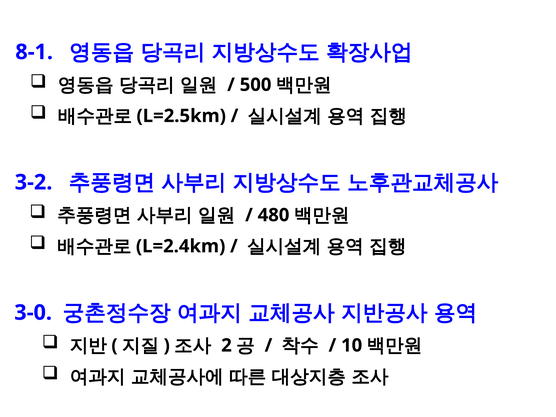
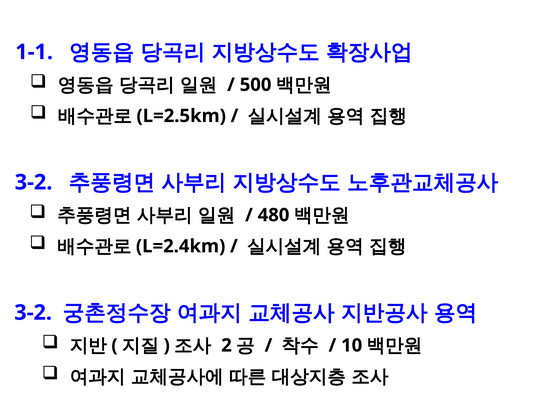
8-1: 8-1 -> 1-1 (34, 52)
3-0: 3-0 -> 3-2 (33, 313)
